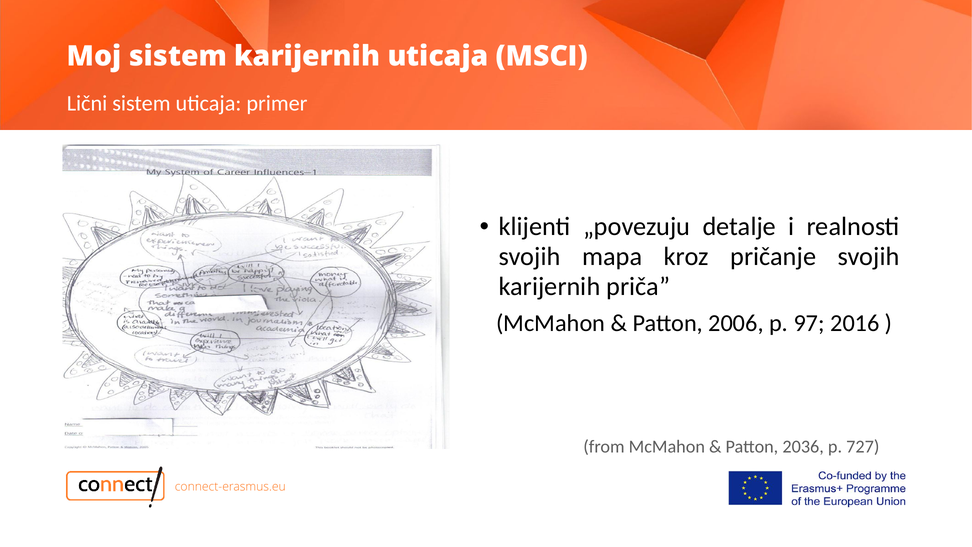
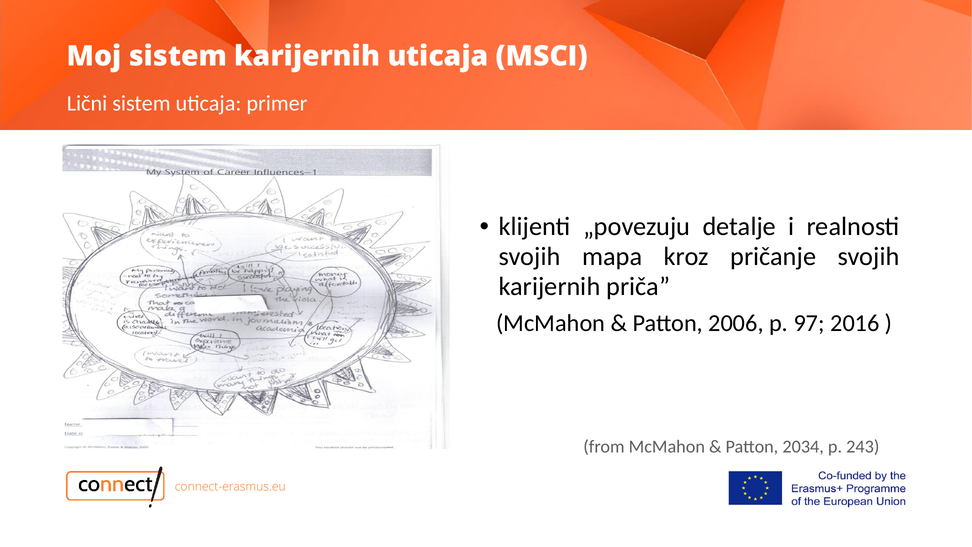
2036: 2036 -> 2034 (803, 446)
727: 727 -> 243 (863, 446)
